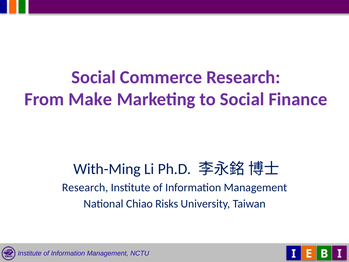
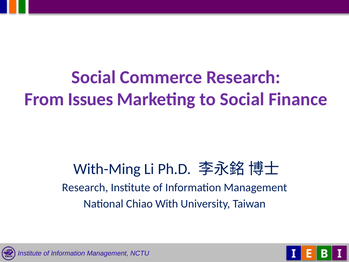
Make: Make -> Issues (91, 99)
Risks: Risks -> With (167, 204)
